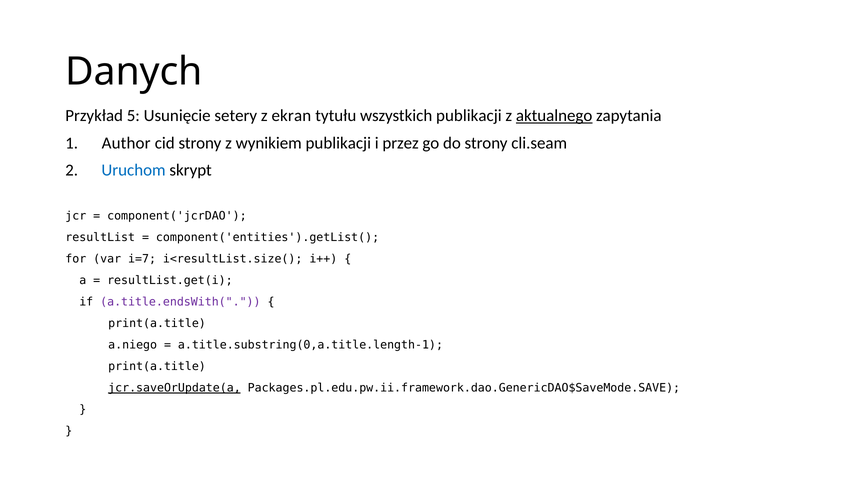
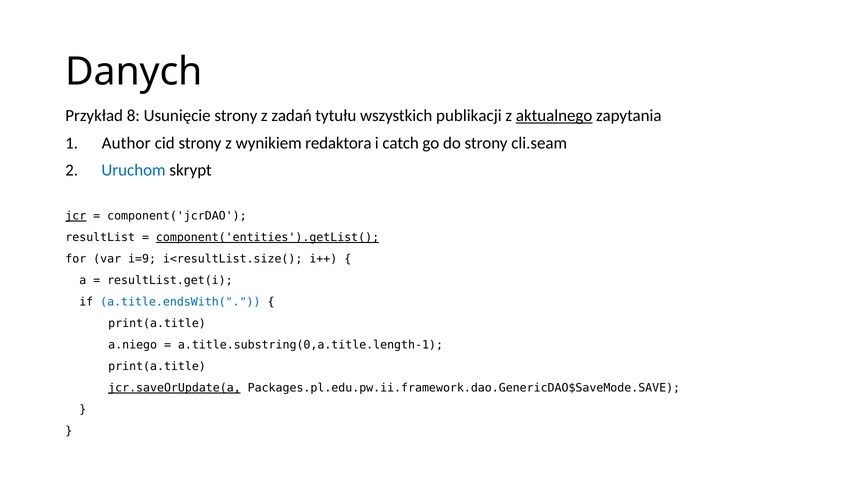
5: 5 -> 8 (133, 116)
Usunięcie setery: setery -> strony (236, 116)
ekran: ekran -> zadań (292, 116)
wynikiem publikacji: publikacji -> redaktora (338, 143)
przez: przez -> catch (401, 143)
jcr underline: none -> present (76, 216)
component('entities').getList( underline: none -> present (268, 238)
i=7: i=7 -> i=9 (142, 259)
a.title.endsWith( colour: purple -> blue (180, 302)
